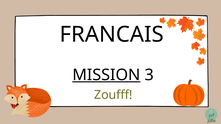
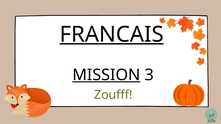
FRANCAIS underline: none -> present (112, 34)
